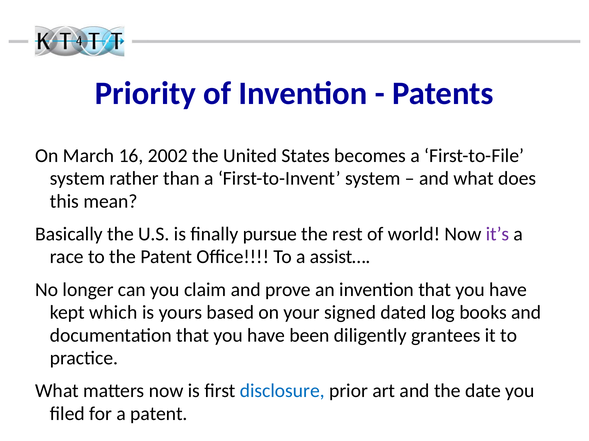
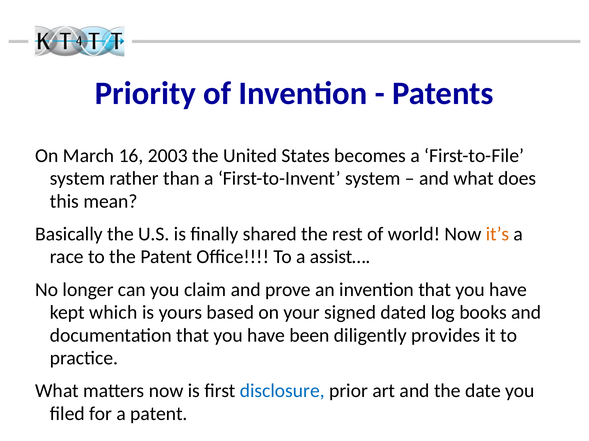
2002: 2002 -> 2003 (168, 156)
pursue: pursue -> shared (270, 234)
it’s colour: purple -> orange (498, 234)
grantees: grantees -> provides (446, 336)
